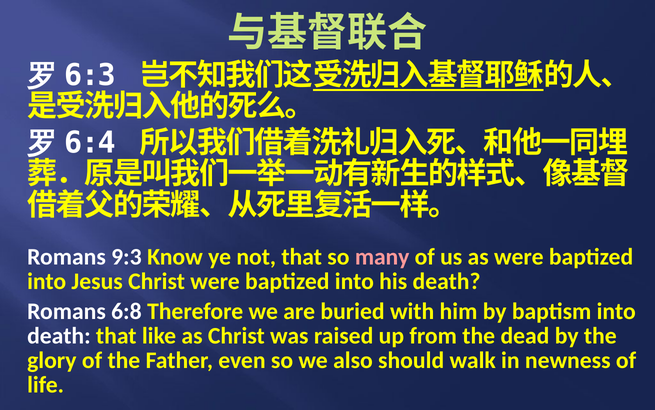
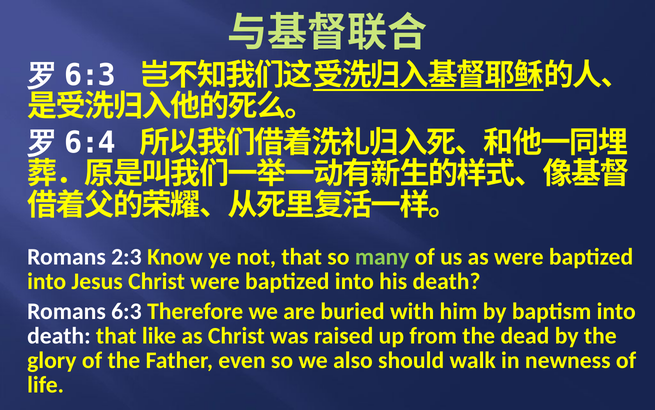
9:3: 9:3 -> 2:3 (126, 257)
many colour: pink -> light green (382, 257)
Romans 6:8: 6:8 -> 6:3 (126, 311)
